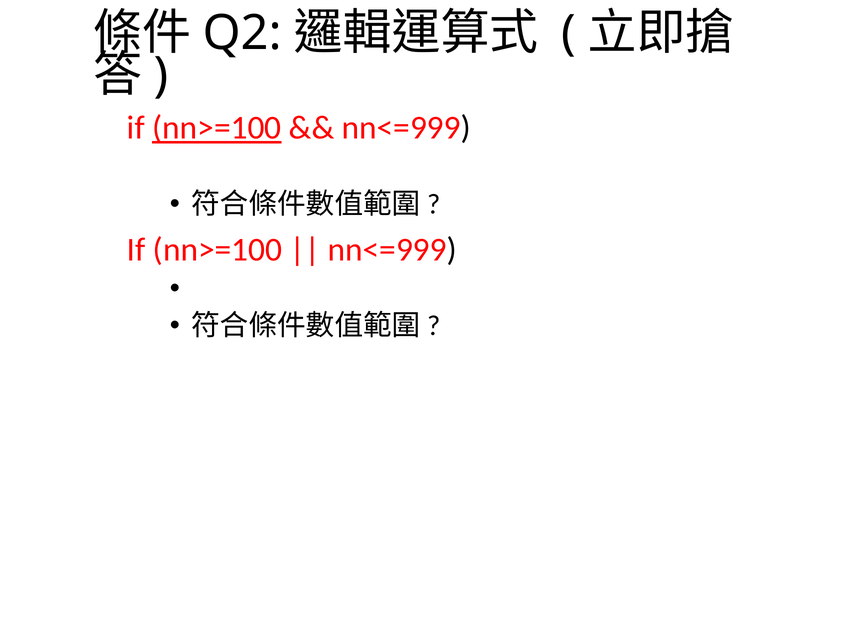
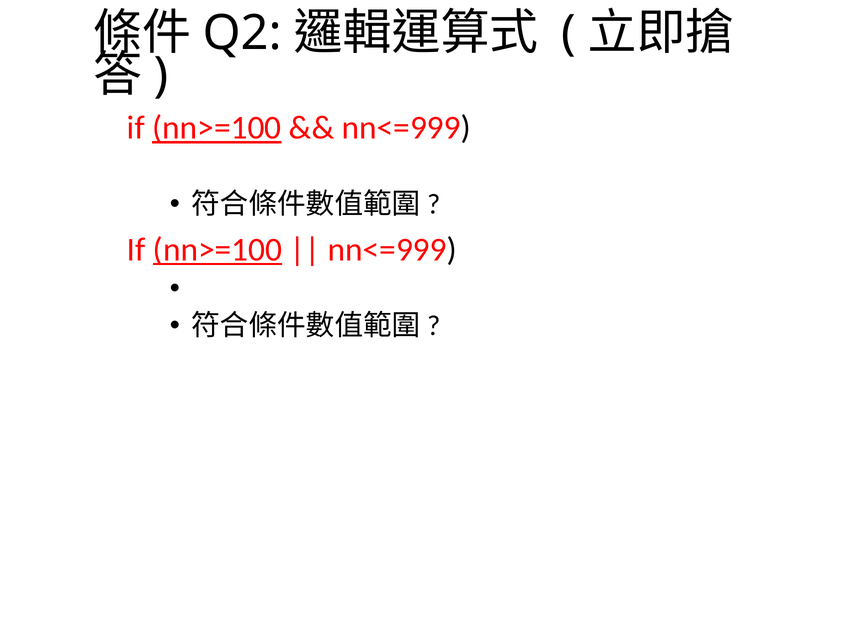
nn>=100 underline: none -> present (217, 250)
